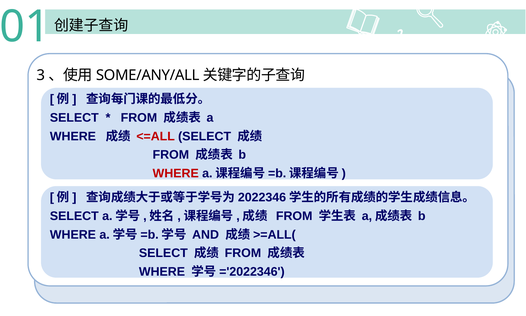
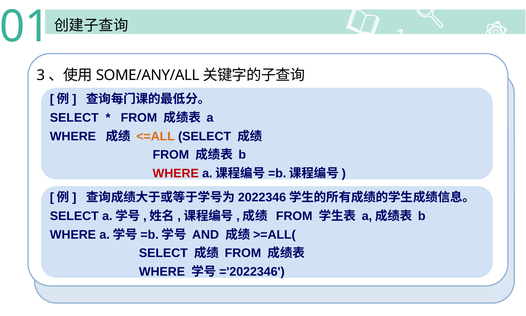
<=ALL colour: red -> orange (156, 136)
